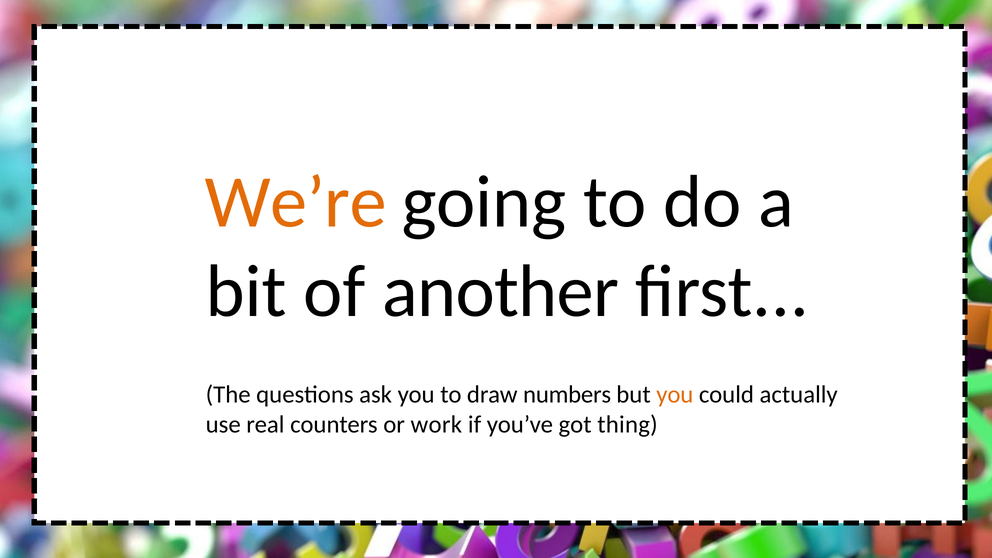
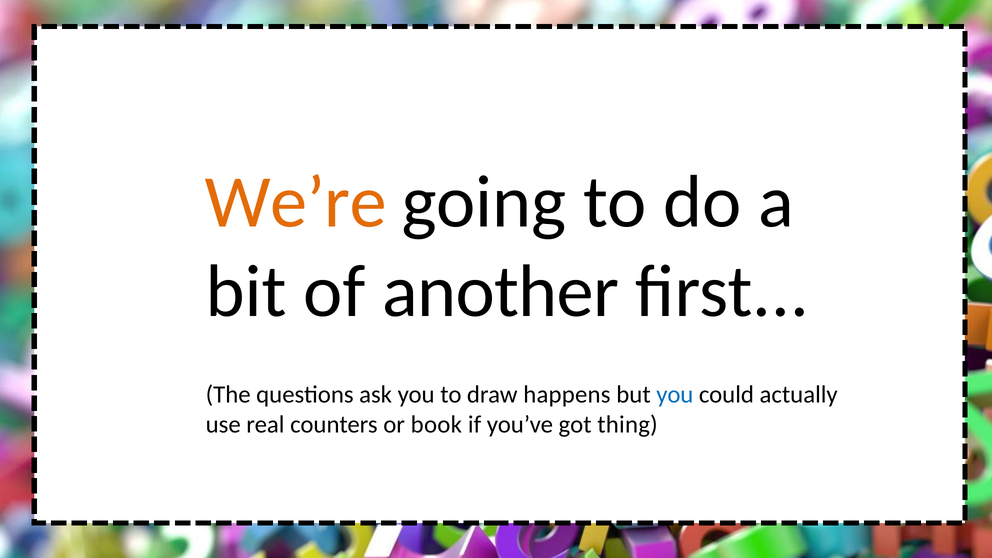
numbers: numbers -> happens (567, 395)
you colour: orange -> blue (675, 395)
work: work -> book (436, 425)
